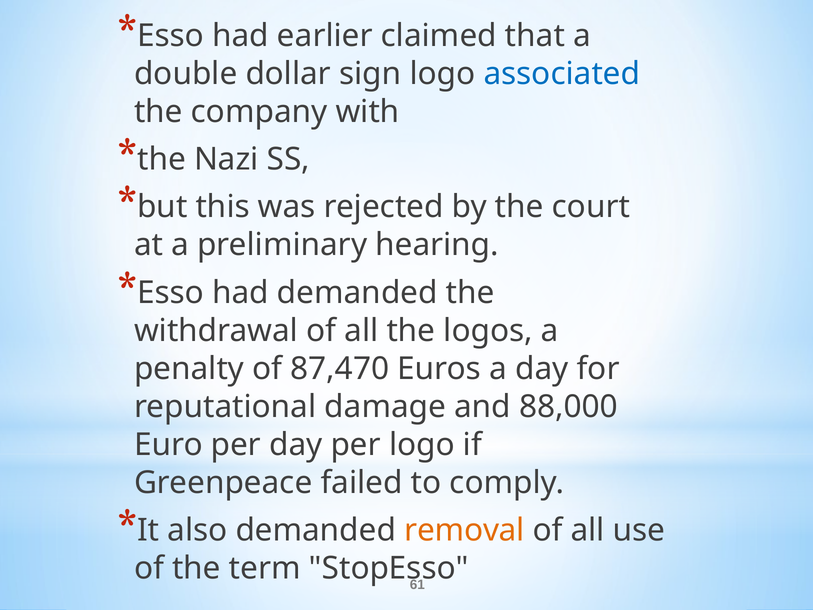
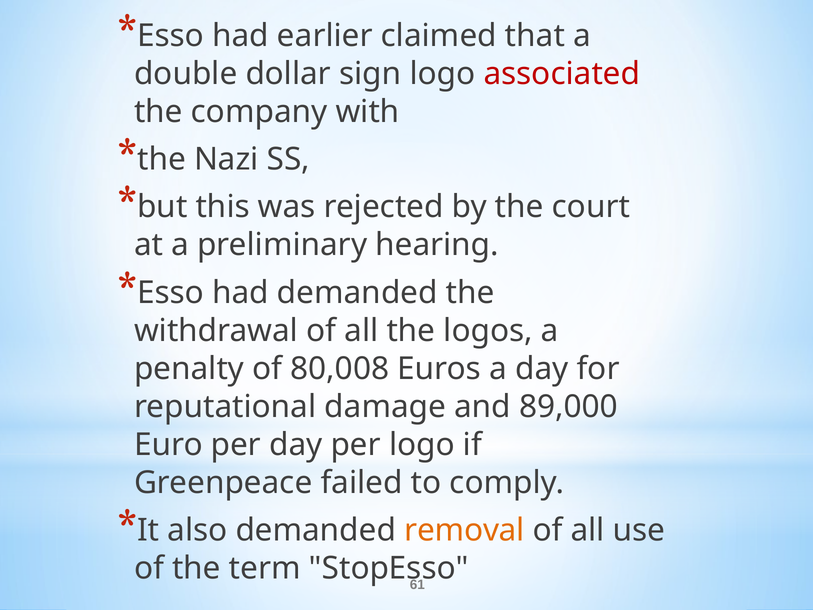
associated colour: blue -> red (562, 74)
87,470: 87,470 -> 80,008 (340, 369)
88,000: 88,000 -> 89,000 (568, 406)
